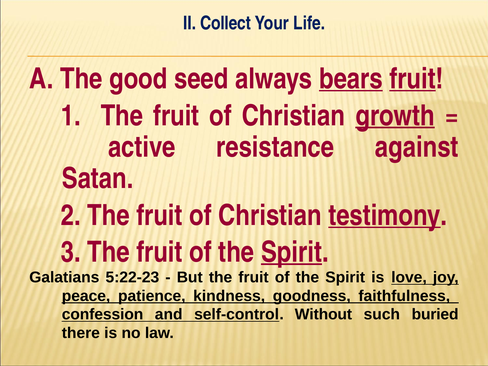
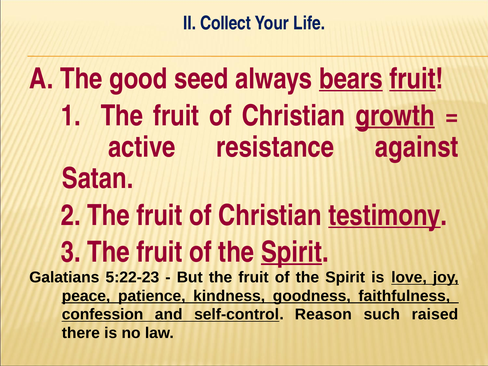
Without: Without -> Reason (323, 314)
buried: buried -> raised (435, 314)
